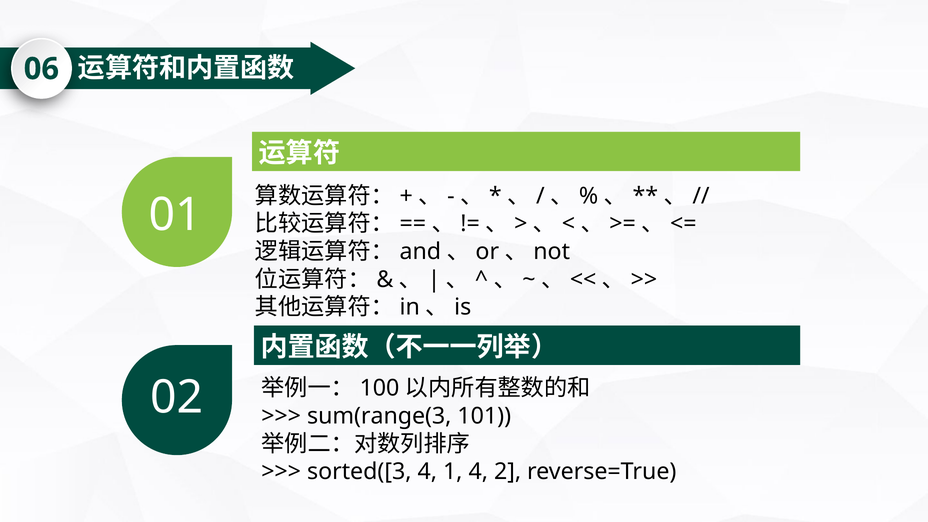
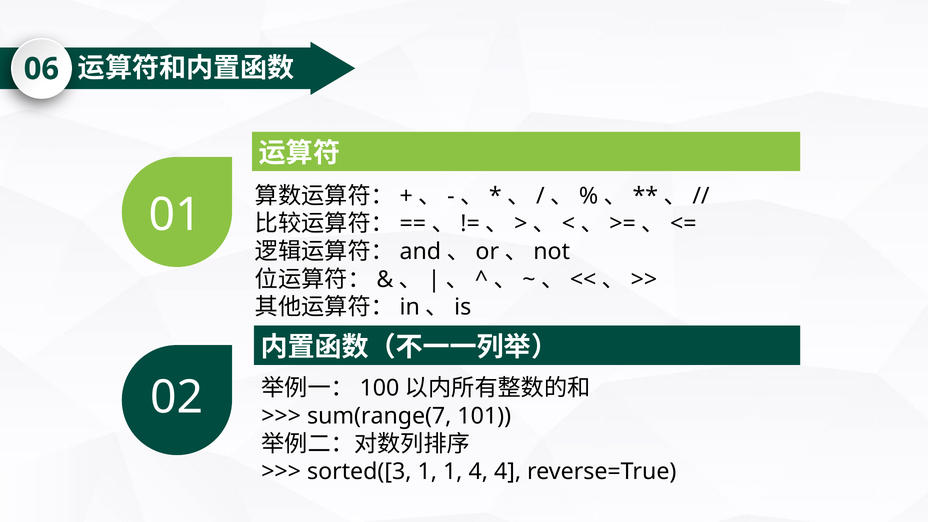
sum(range(3: sum(range(3 -> sum(range(7 (379, 416)
sorted([3 4: 4 -> 1 (427, 472)
4 2: 2 -> 4 (508, 472)
